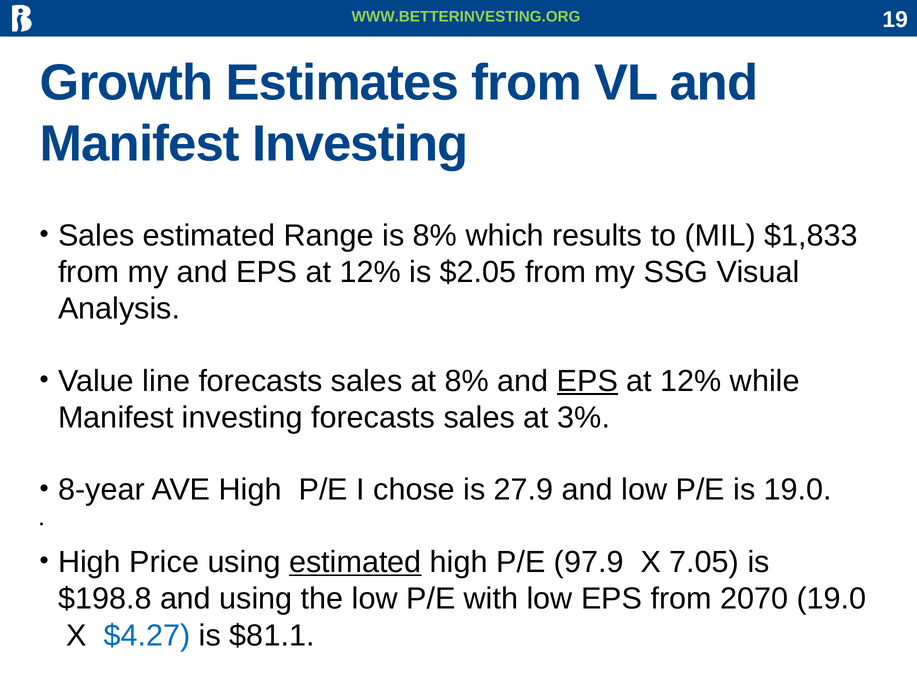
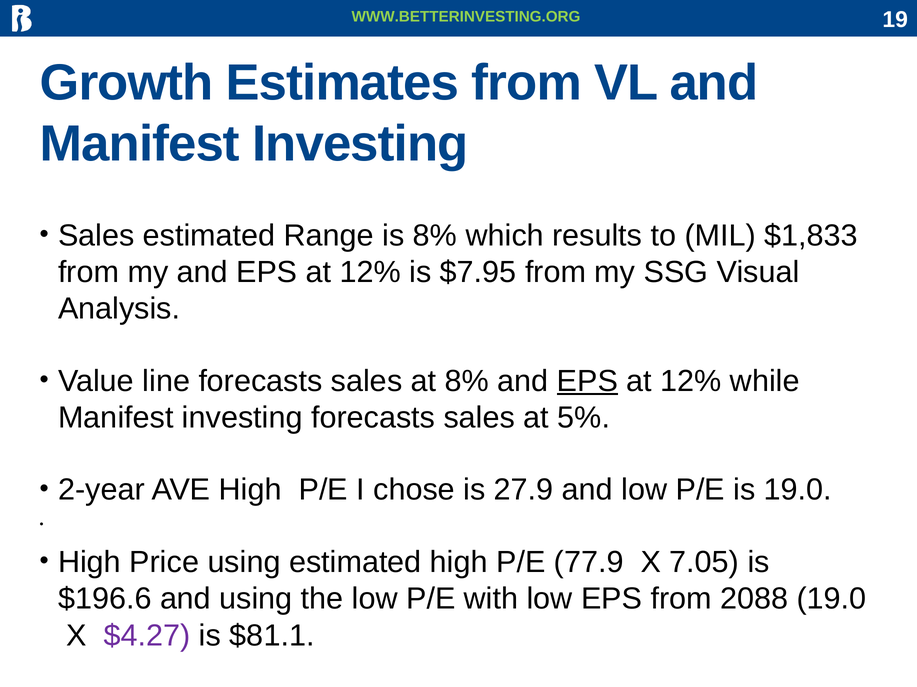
$2.05: $2.05 -> $7.95 (478, 272)
3%: 3% -> 5% (584, 418)
8-year: 8-year -> 2-year (101, 490)
estimated underline: present -> none (355, 563)
97.9: 97.9 -> 77.9 (589, 563)
$198.8: $198.8 -> $196.6 (105, 599)
2070: 2070 -> 2088 (754, 599)
$4.27 colour: blue -> purple (147, 636)
